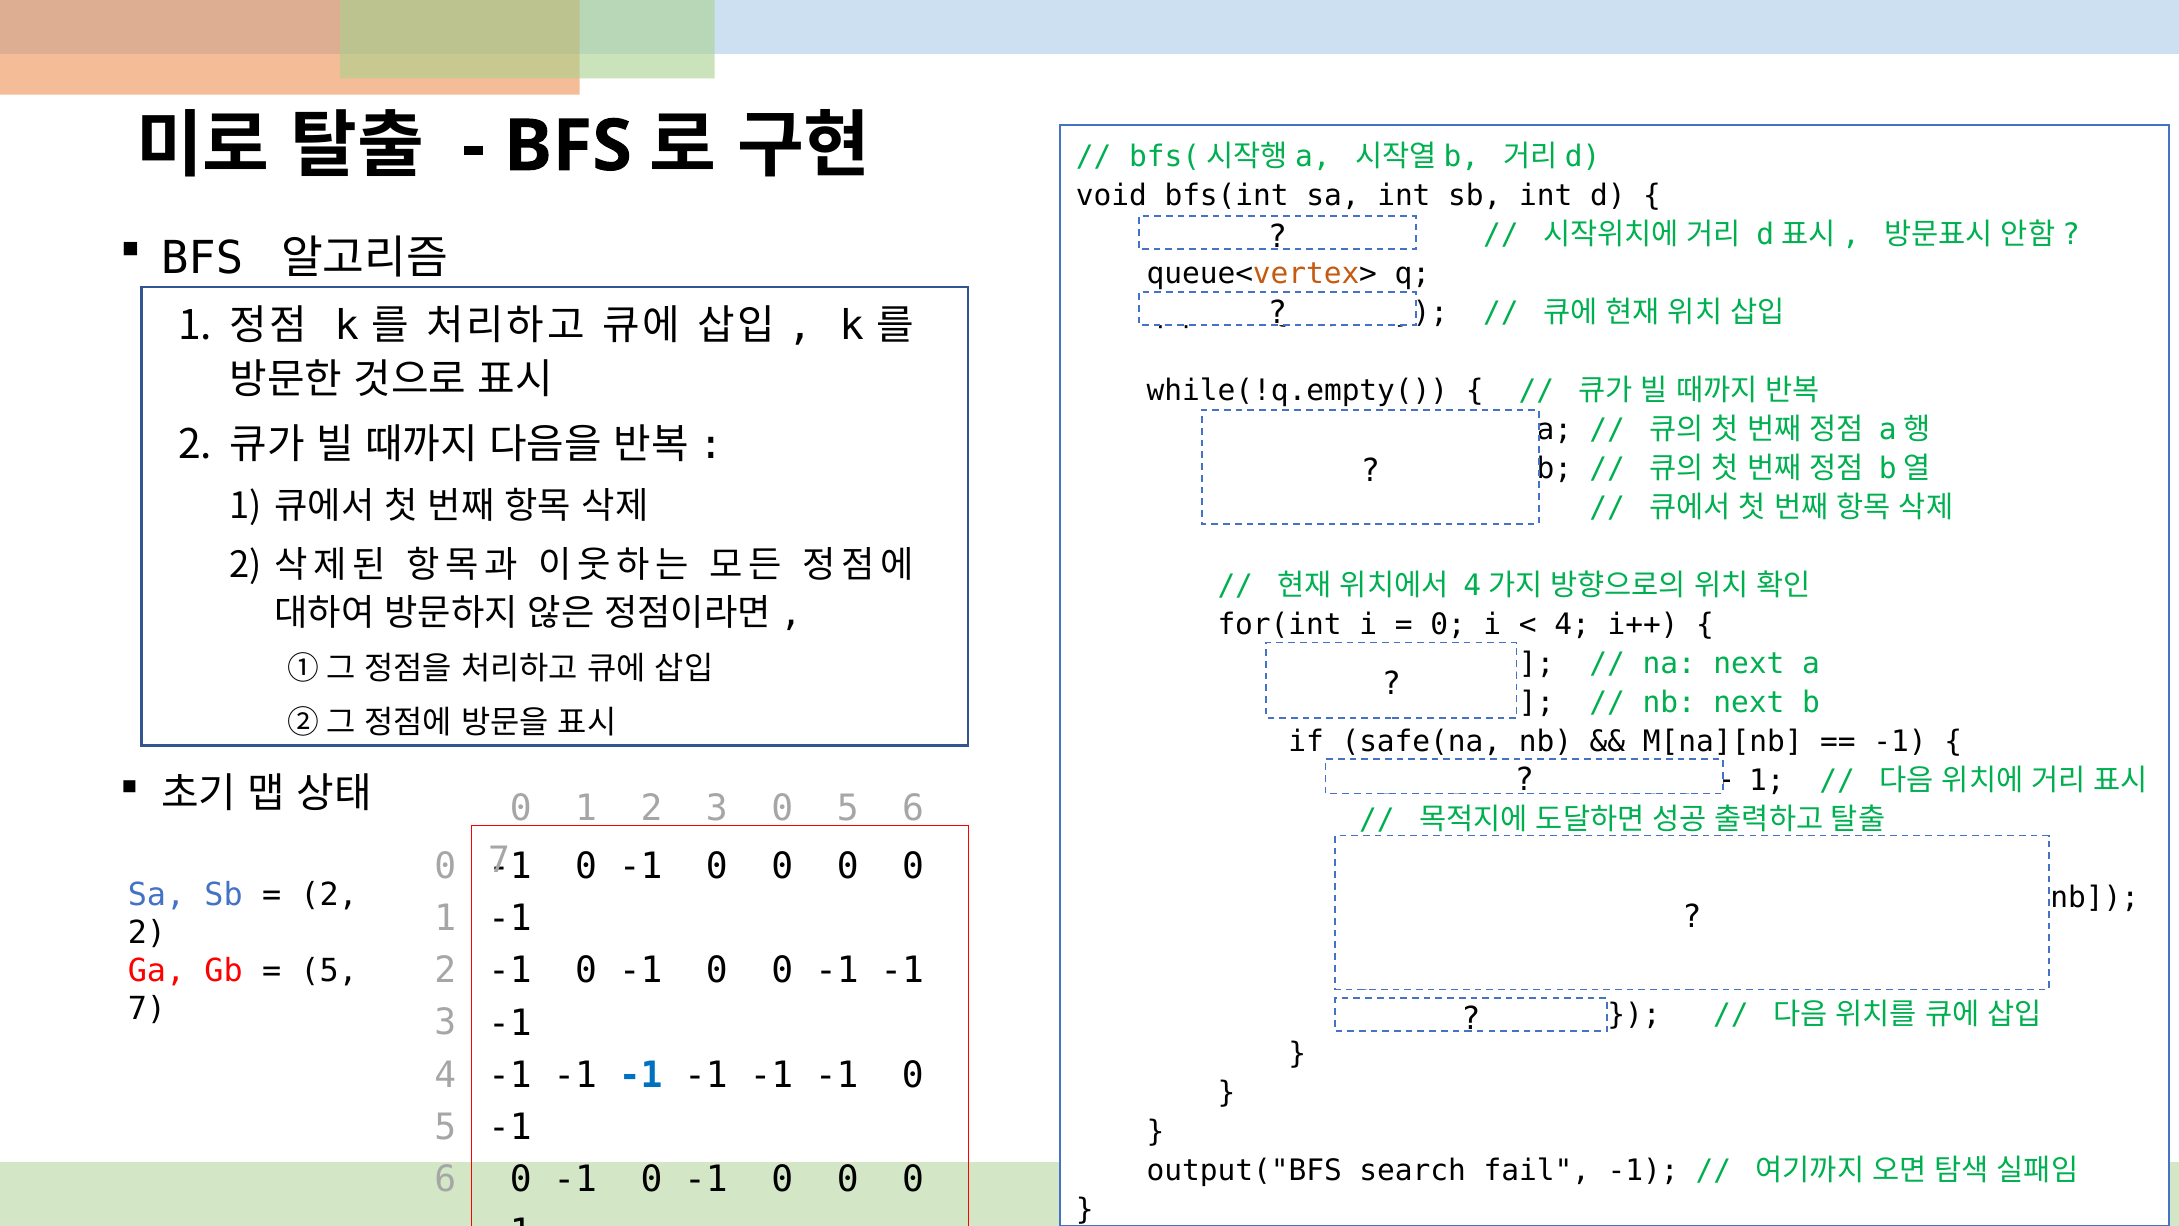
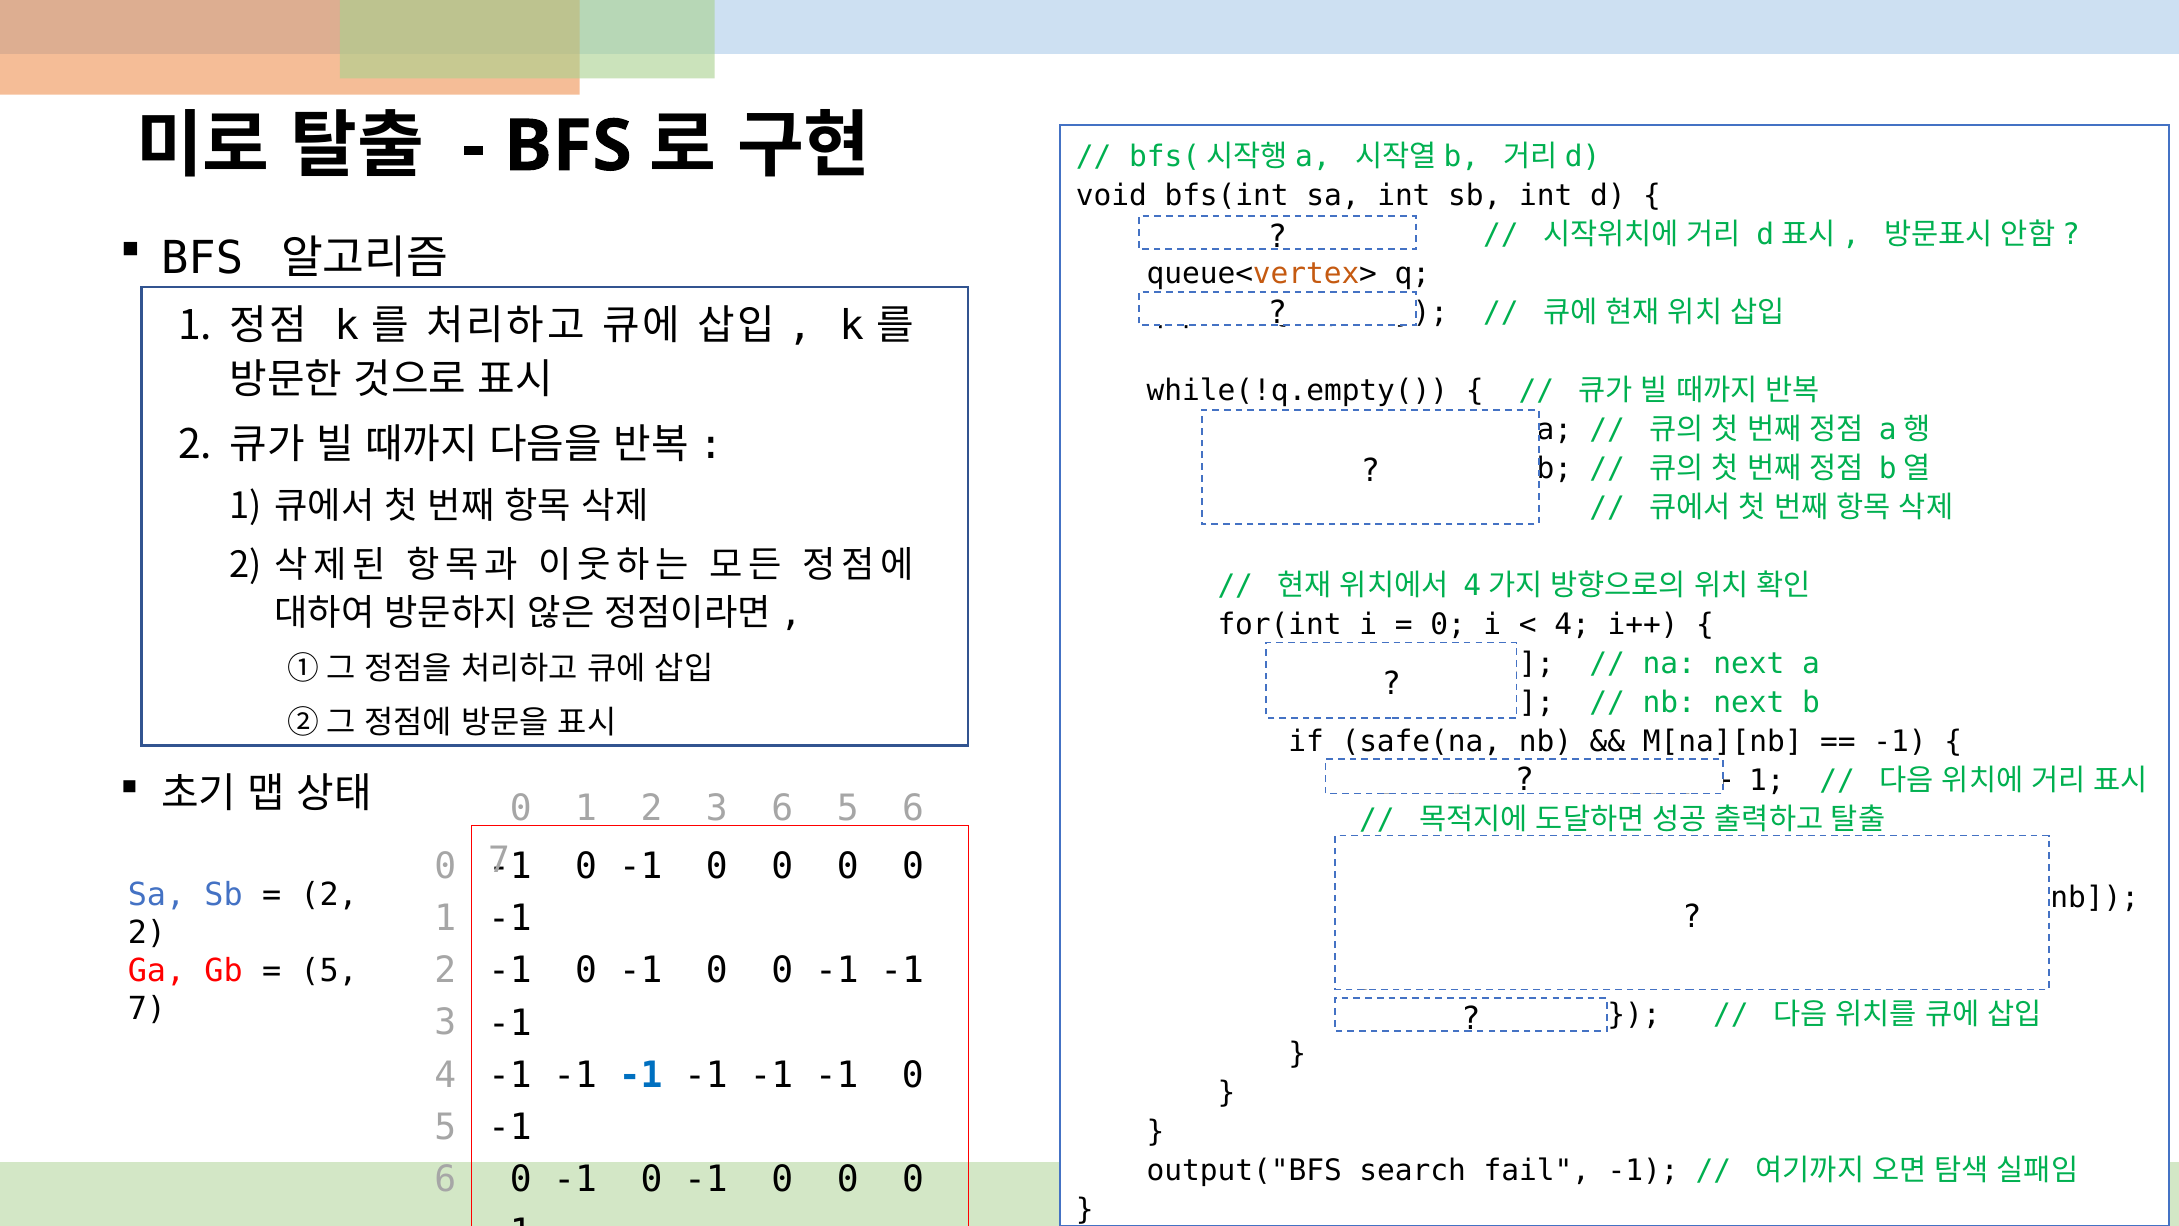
3 0: 0 -> 6 (782, 808)
